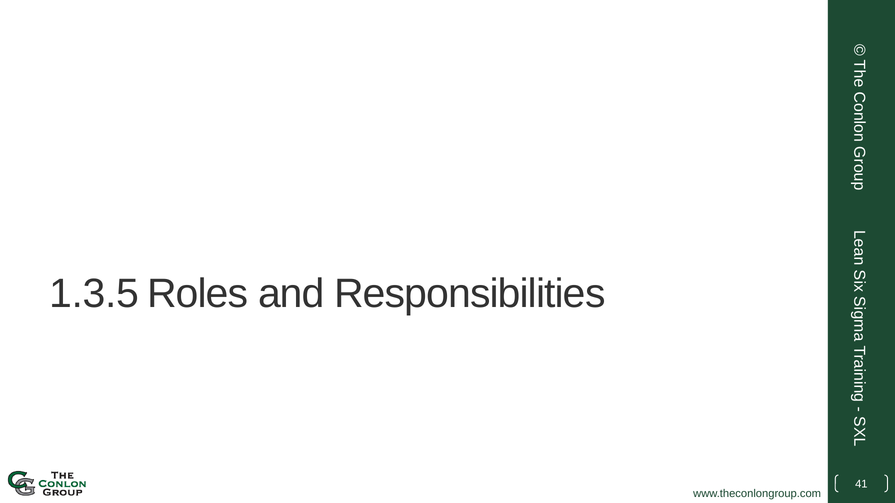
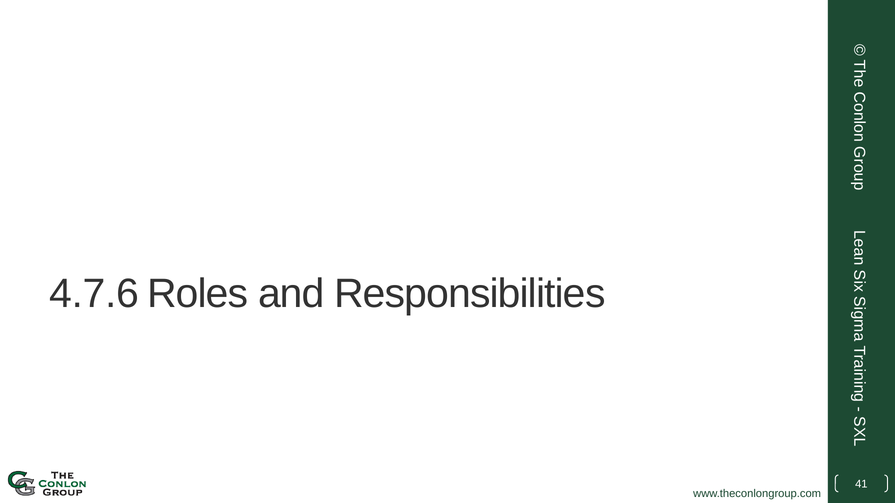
1.3.5: 1.3.5 -> 4.7.6 (94, 294)
